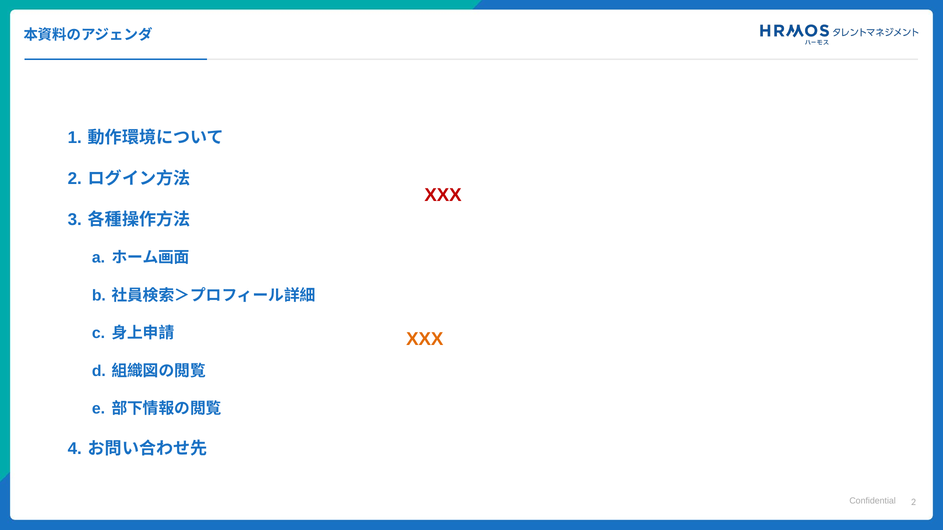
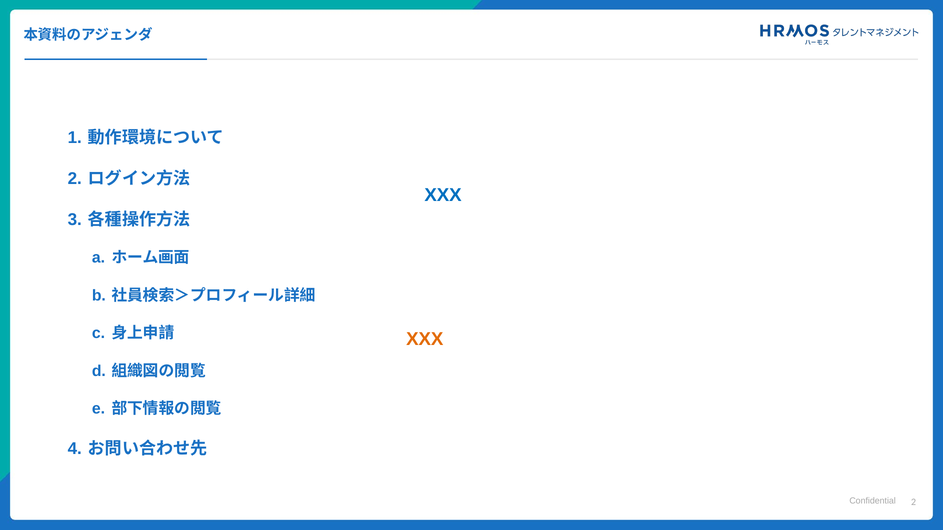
XXX colour: red -> blue (443, 195)
